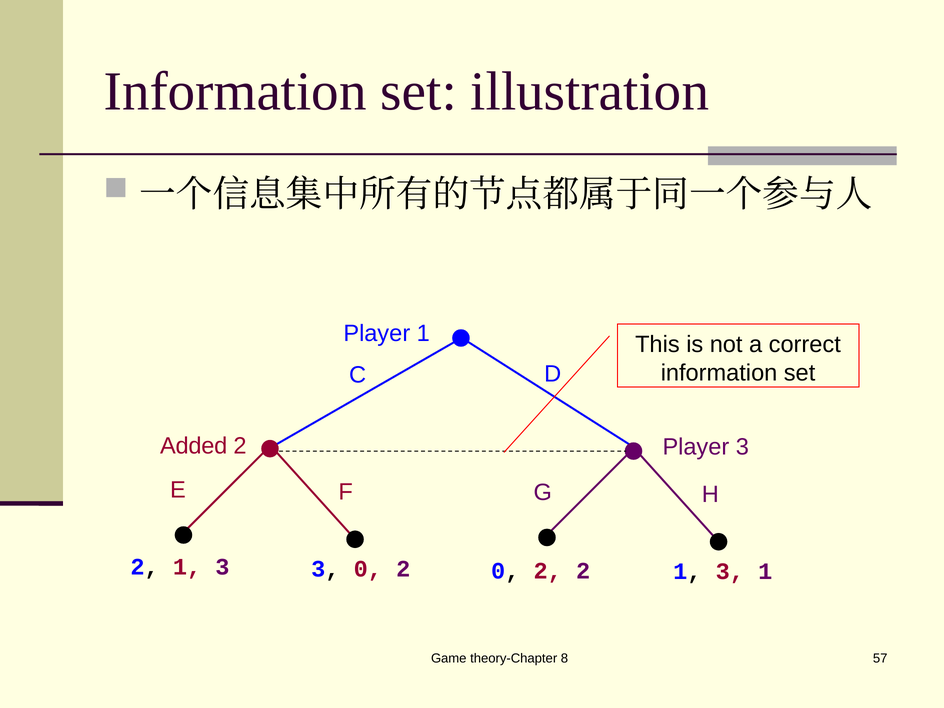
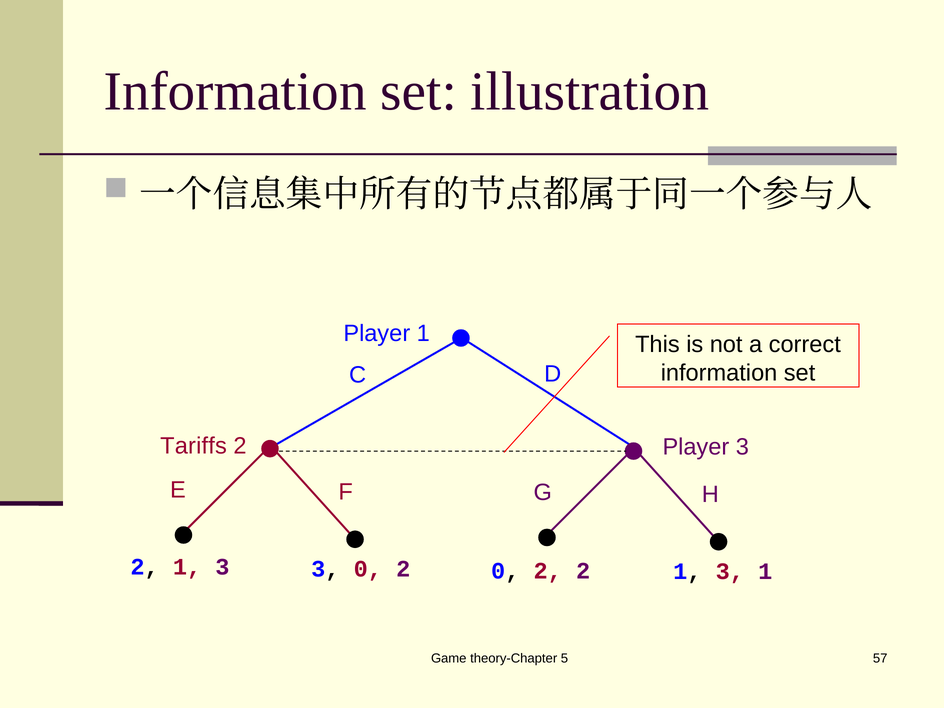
Added: Added -> Tariffs (194, 446)
8: 8 -> 5 (564, 659)
